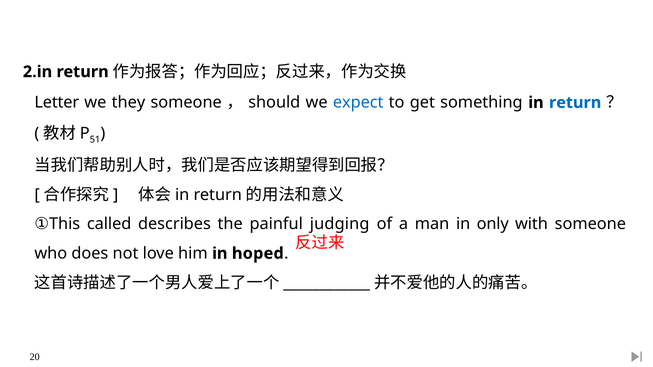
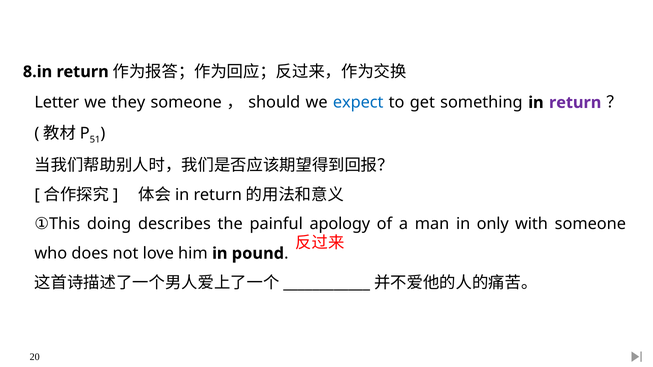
2.in: 2.in -> 8.in (38, 72)
return colour: blue -> purple (575, 103)
called: called -> doing (109, 224)
judging: judging -> apology (340, 224)
hoped: hoped -> pound (258, 254)
